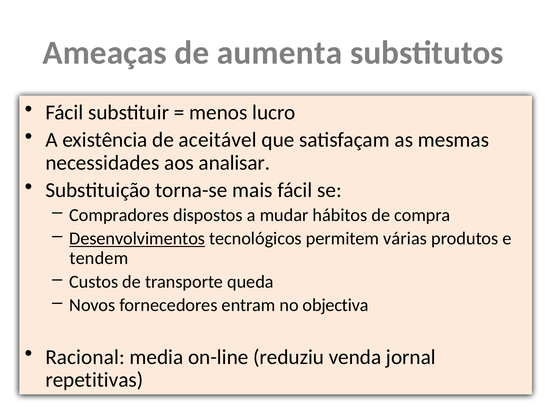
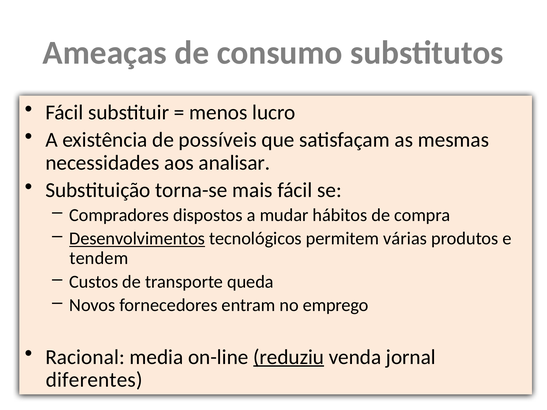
aumenta: aumenta -> consumo (280, 53)
aceitável: aceitável -> possíveis (218, 140)
objectiva: objectiva -> emprego (336, 305)
reduziu underline: none -> present (289, 357)
repetitivas: repetitivas -> diferentes (94, 380)
